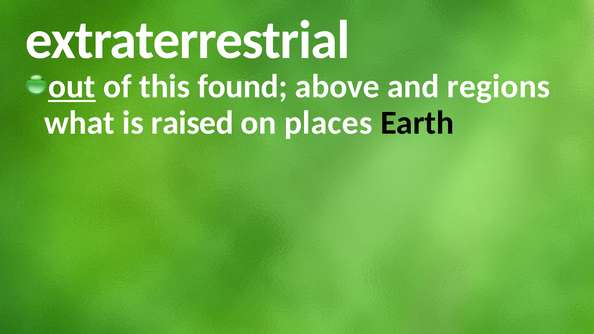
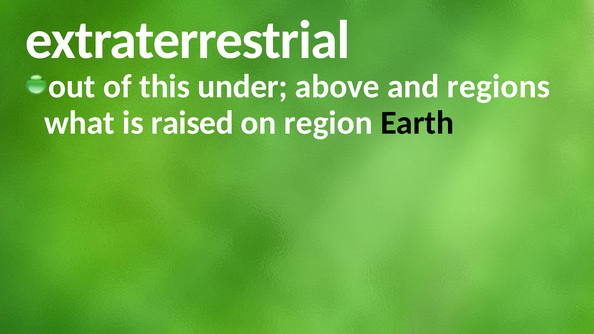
out underline: present -> none (72, 87)
found: found -> under (243, 87)
places: places -> region (328, 123)
